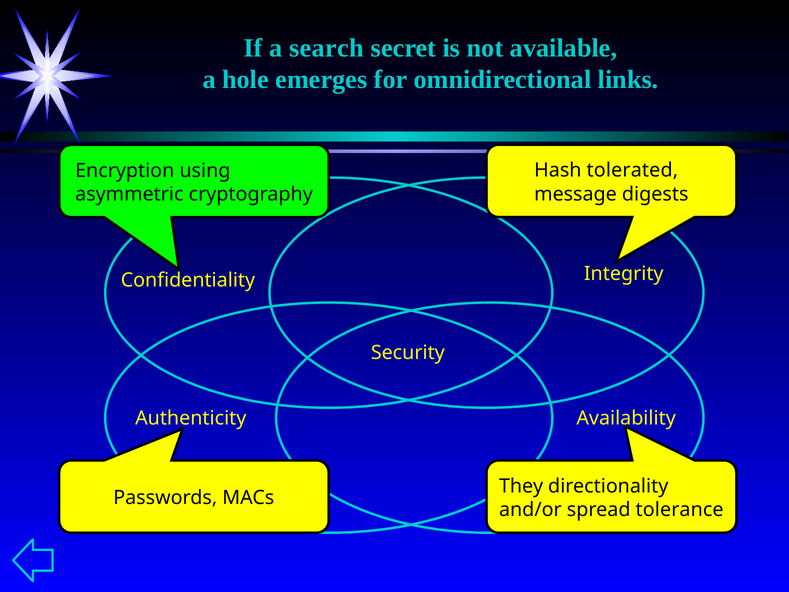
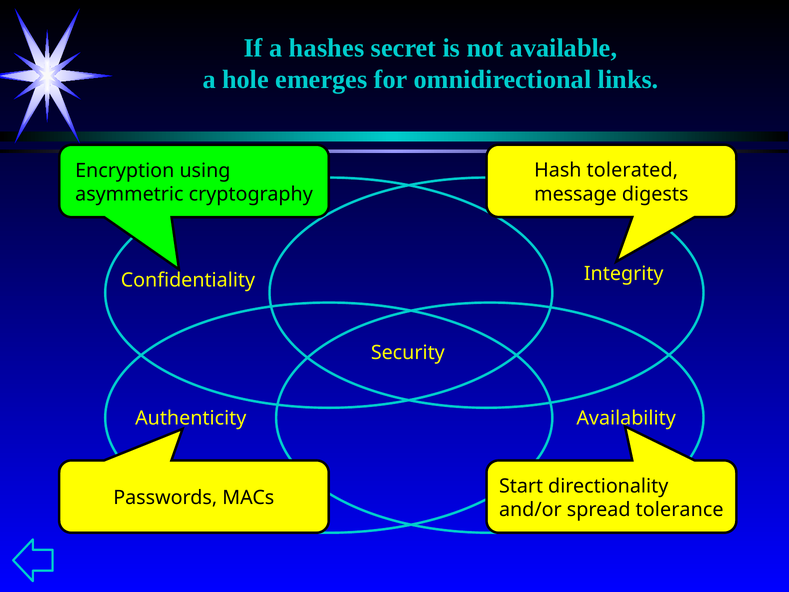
search: search -> hashes (327, 48)
They: They -> Start (521, 486)
